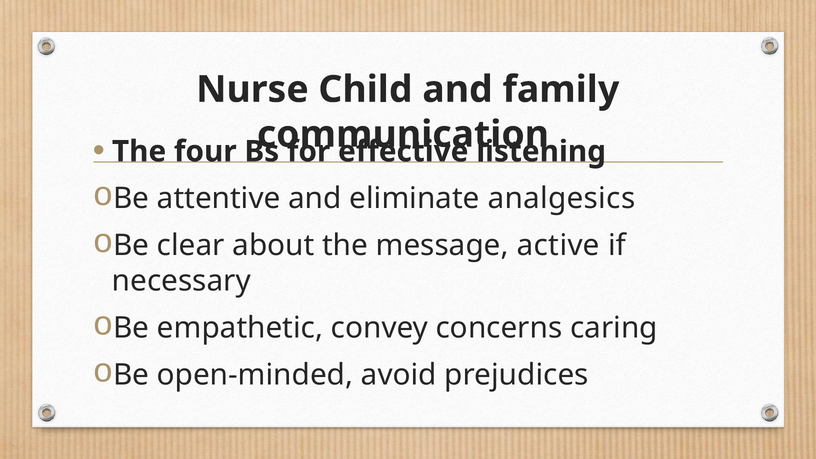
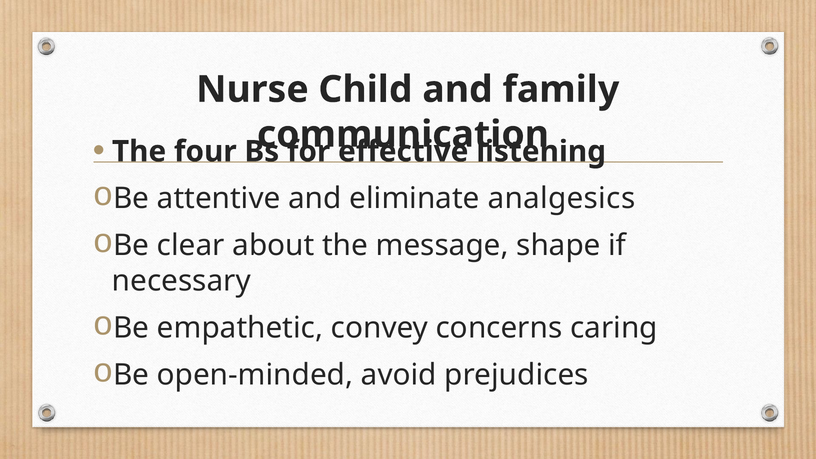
active: active -> shape (558, 245)
